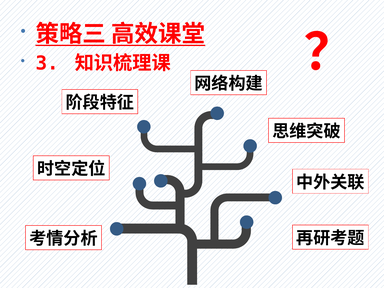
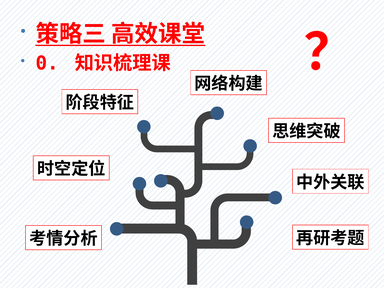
3: 3 -> 0 (47, 63)
